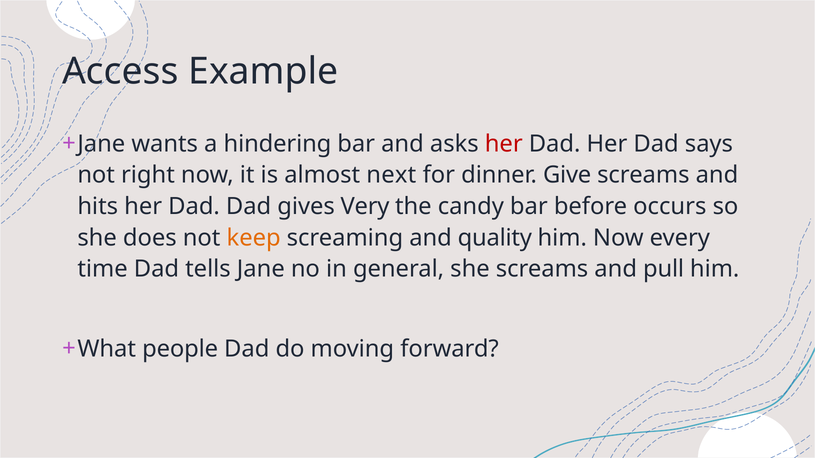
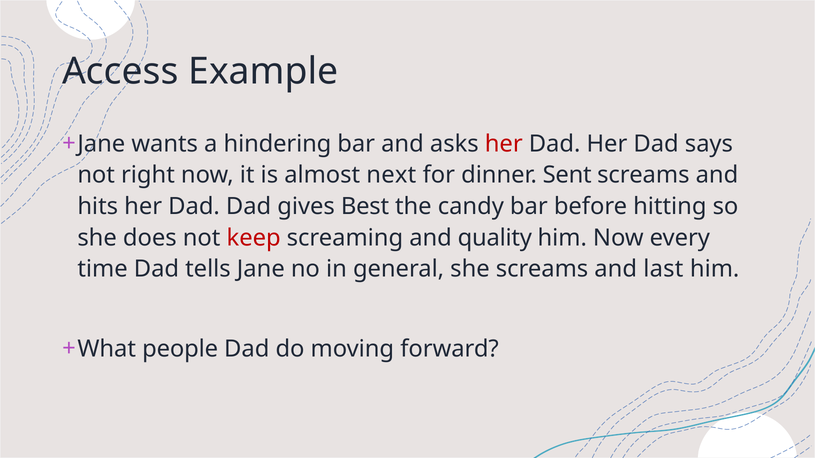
Give: Give -> Sent (567, 175)
Very: Very -> Best (365, 207)
occurs: occurs -> hitting (670, 207)
keep colour: orange -> red (254, 238)
pull: pull -> last (663, 269)
